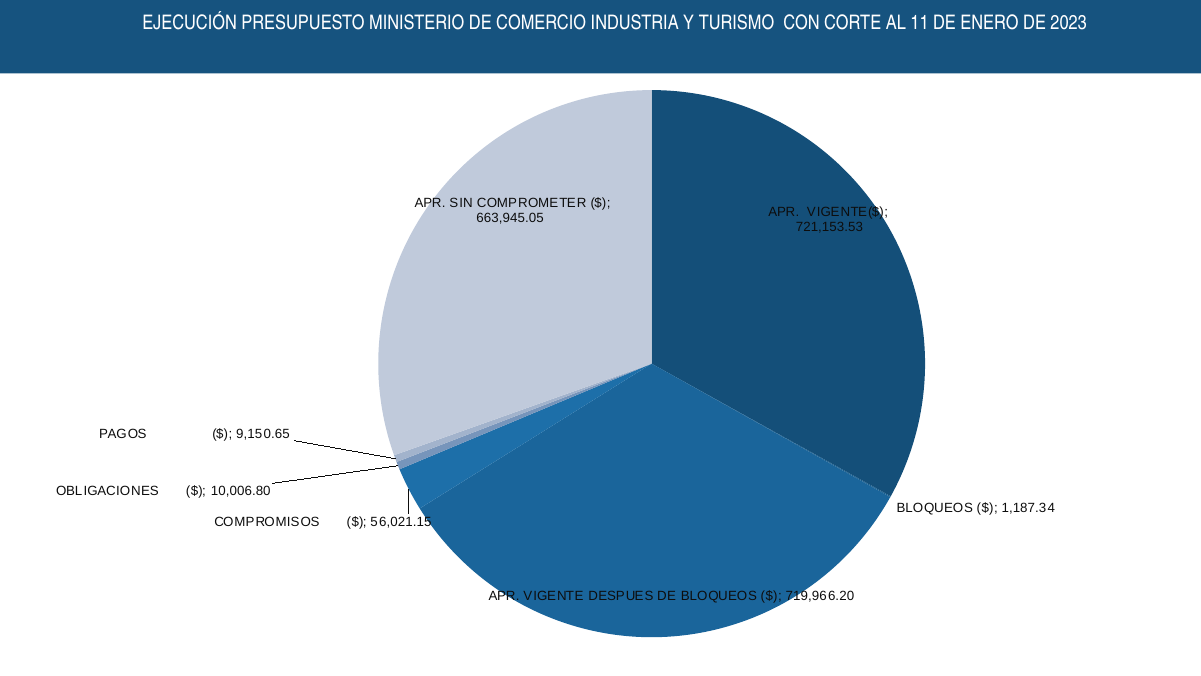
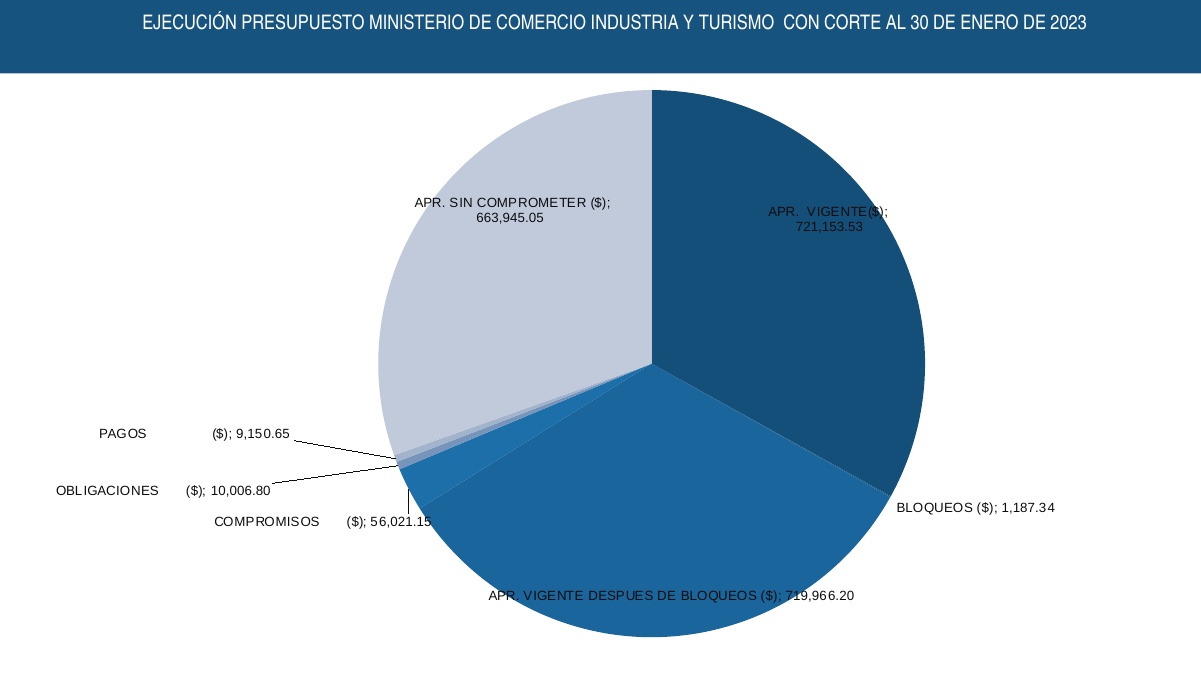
11: 11 -> 30 (919, 22)
